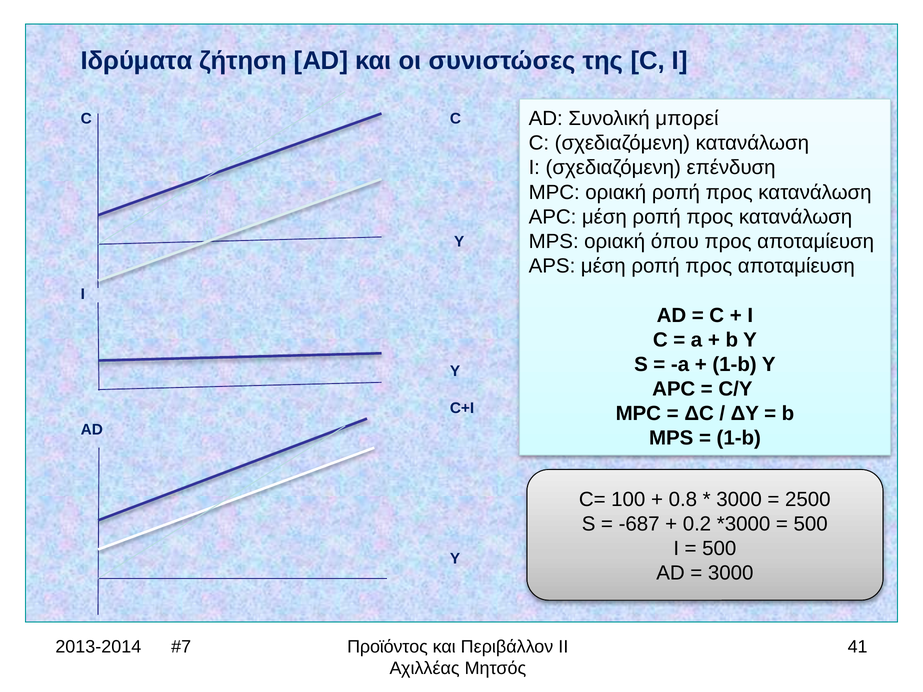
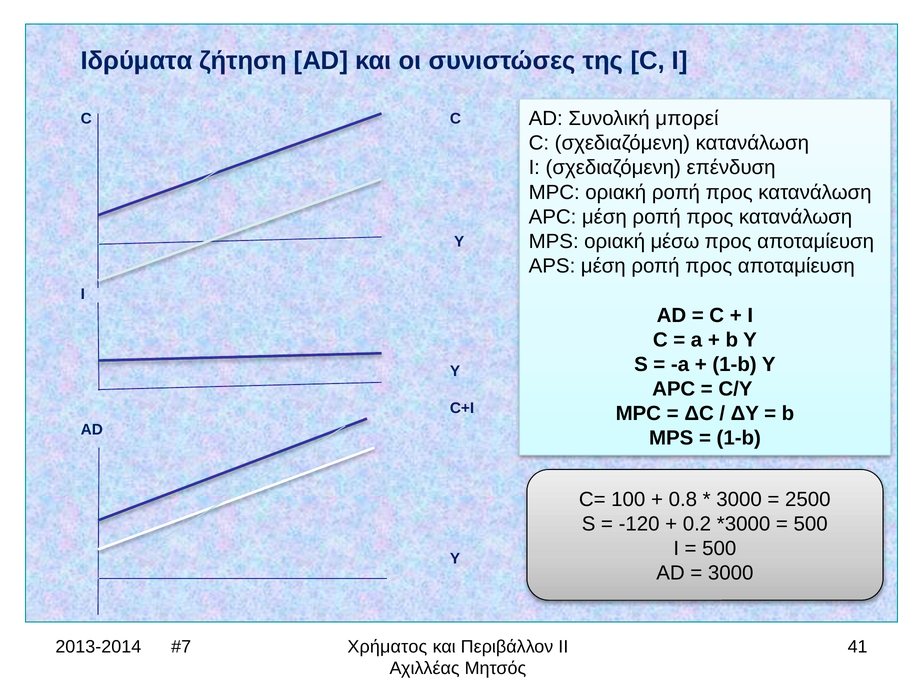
όπου: όπου -> μέσω (675, 242)
-687: -687 -> -120 (639, 524)
Προϊόντος: Προϊόντος -> Χρήματος (387, 647)
